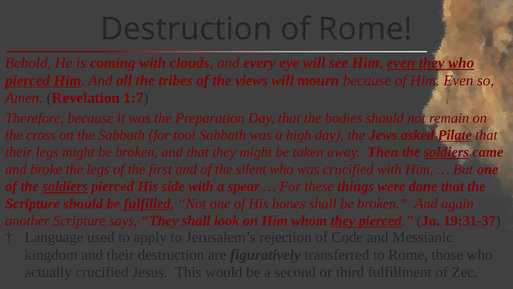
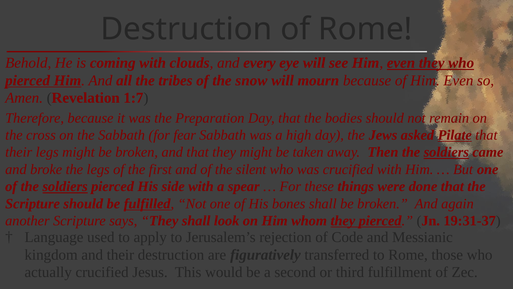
views: views -> snow (251, 80)
tool: tool -> fear (185, 135)
